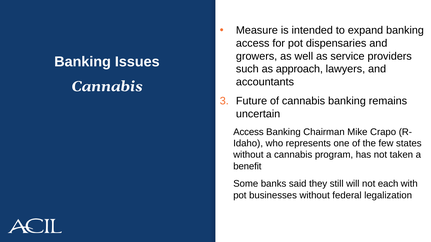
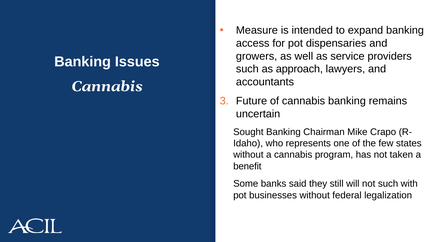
Access: Access -> Sought (248, 132)
not each: each -> such (388, 184)
